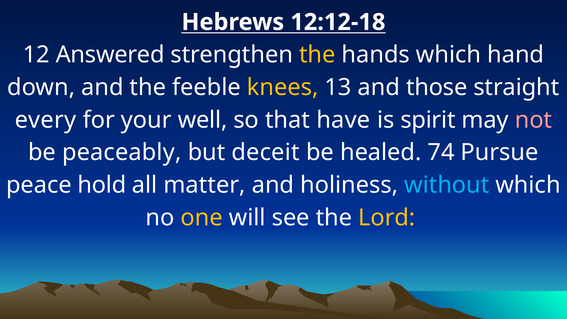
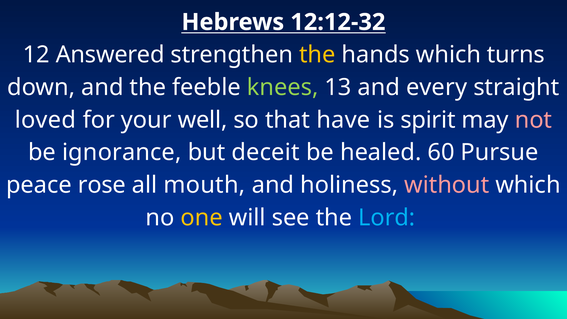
12:12-18: 12:12-18 -> 12:12-32 (338, 22)
hand: hand -> turns (516, 55)
knees colour: yellow -> light green (283, 87)
those: those -> every (437, 87)
every: every -> loved (45, 120)
peaceably: peaceably -> ignorance (122, 152)
74: 74 -> 60 (441, 152)
hold: hold -> rose (102, 185)
matter: matter -> mouth (204, 185)
without colour: light blue -> pink (447, 185)
Lord colour: yellow -> light blue (387, 218)
